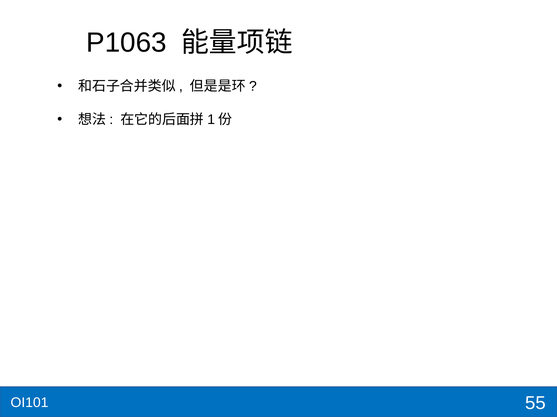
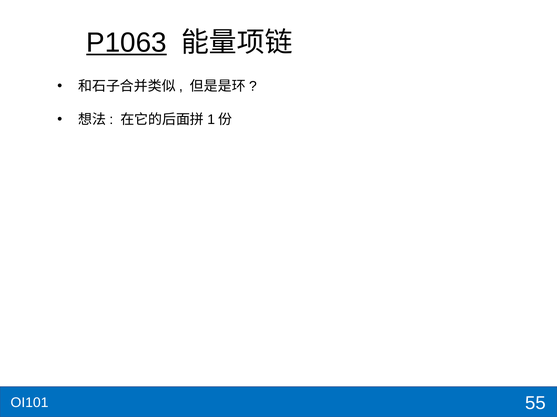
P1063 underline: none -> present (126, 43)
